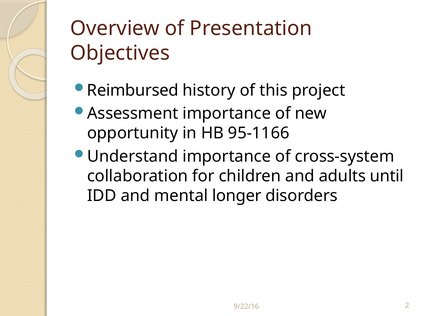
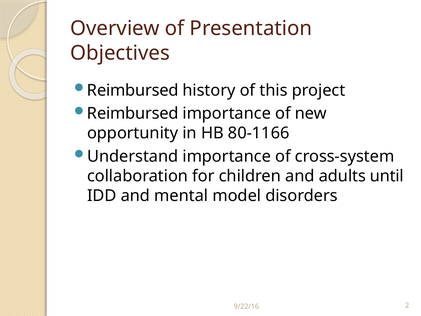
Assessment: Assessment -> Reimbursed (133, 113)
95-1166: 95-1166 -> 80-1166 (259, 133)
longer: longer -> model (237, 196)
